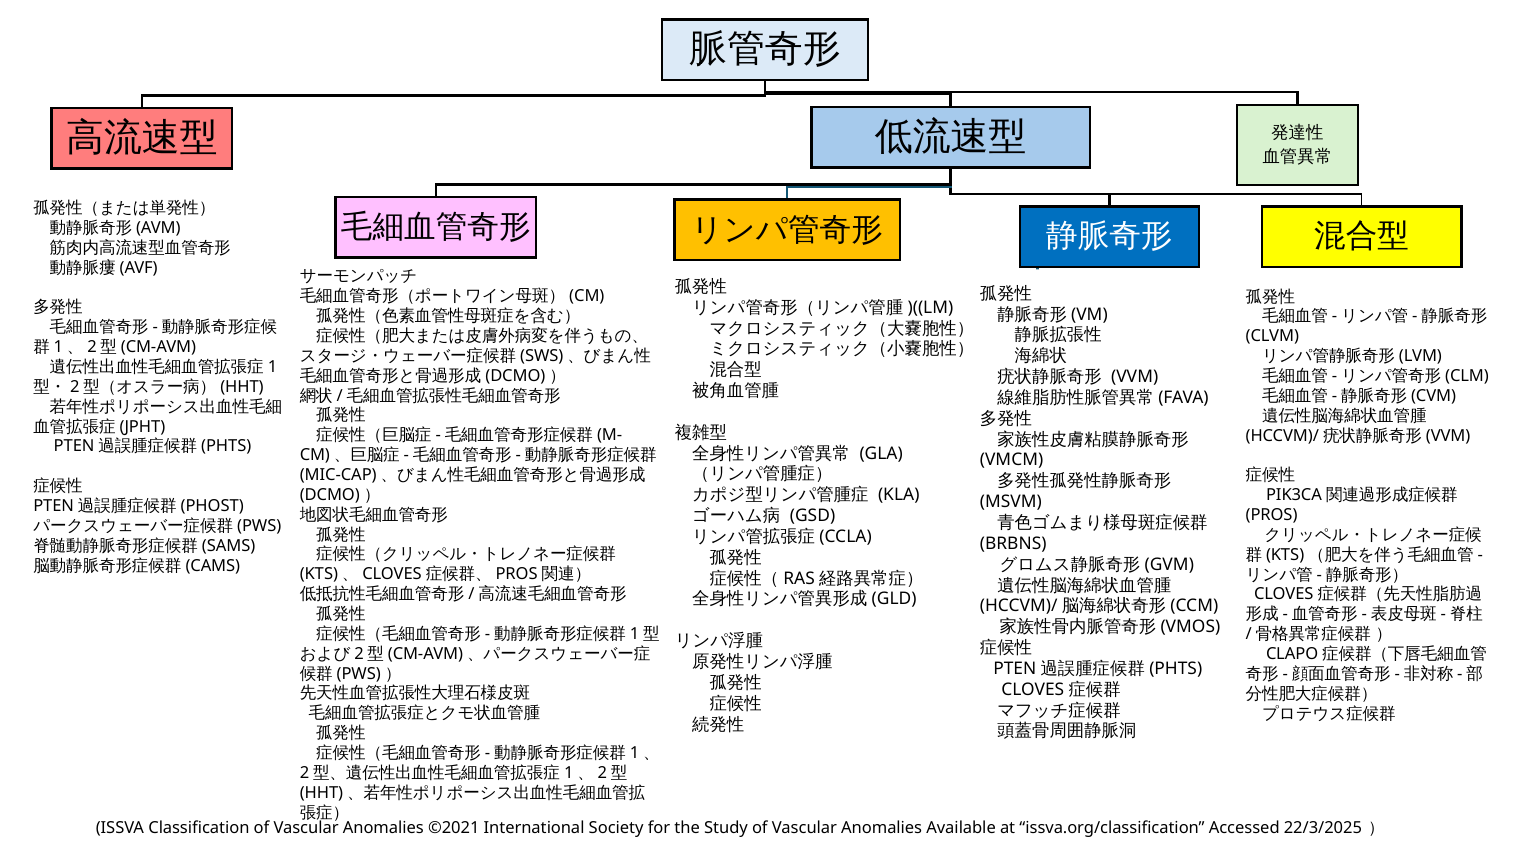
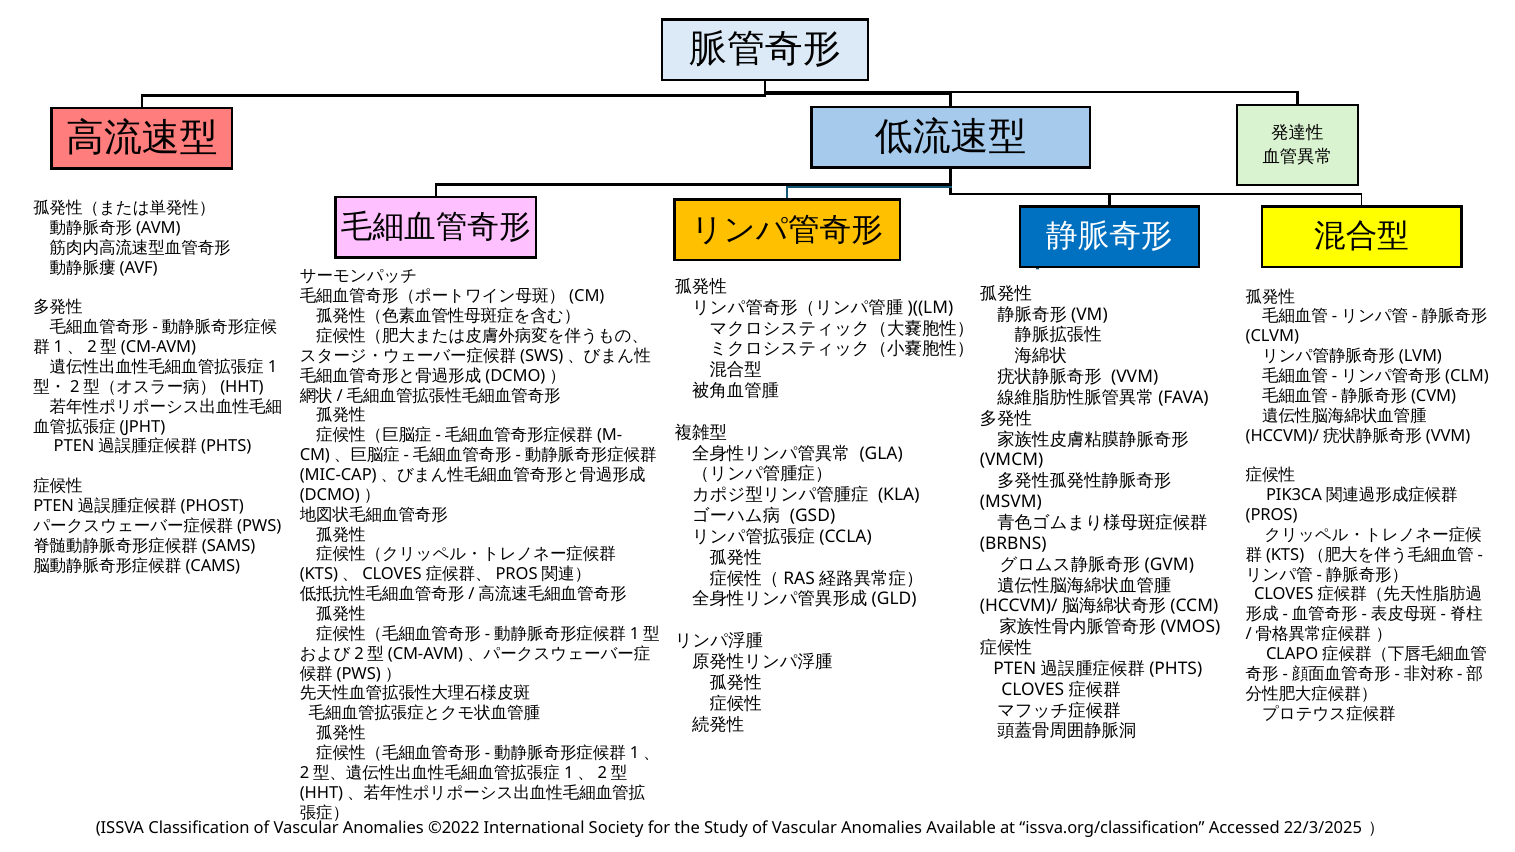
©2021: ©2021 -> ©2022 (454, 828)
